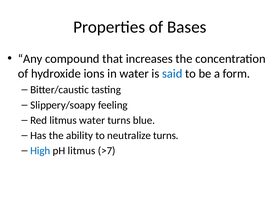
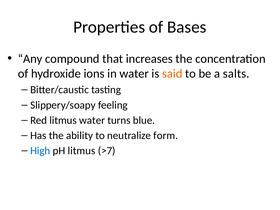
said colour: blue -> orange (172, 74)
form: form -> salts (236, 74)
neutralize turns: turns -> form (166, 136)
